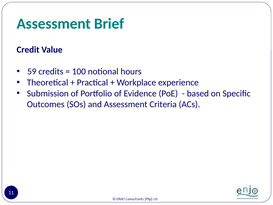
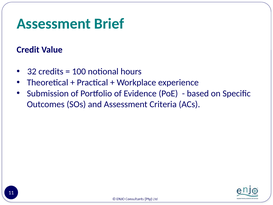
59: 59 -> 32 (32, 71)
